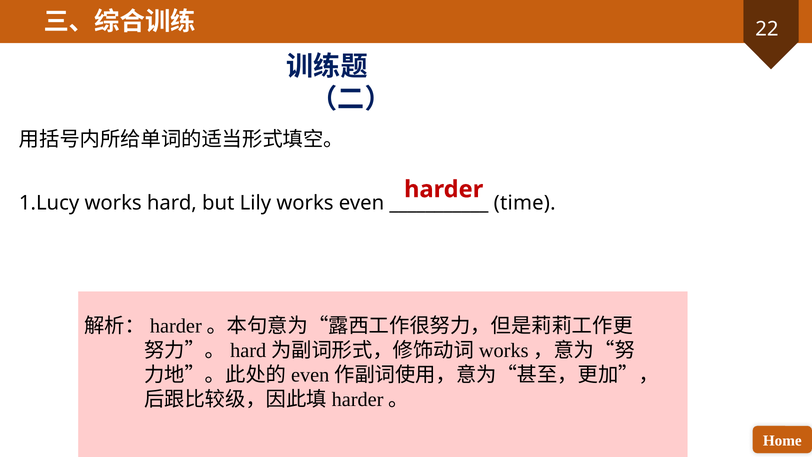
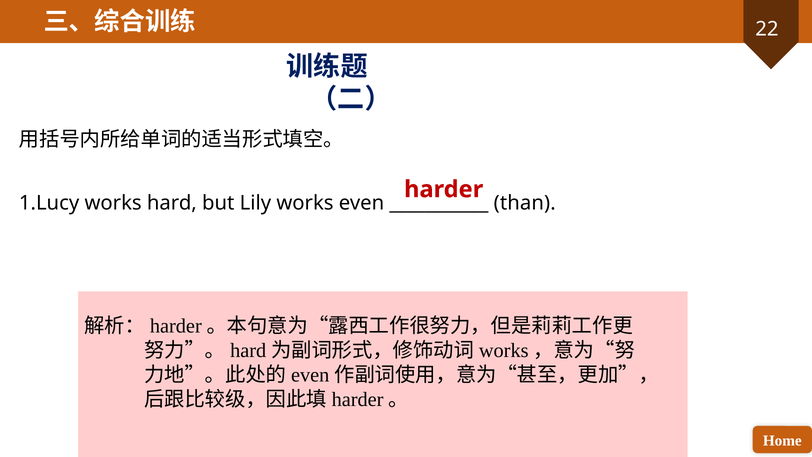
time: time -> than (525, 203)
